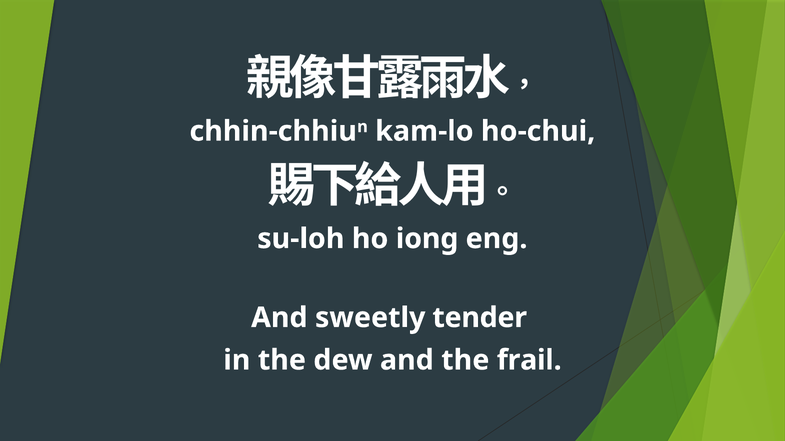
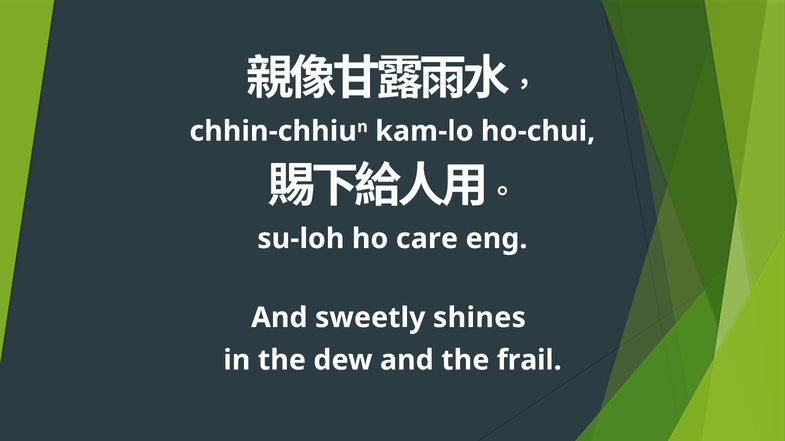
iong: iong -> care (427, 239)
tender: tender -> shines (479, 318)
